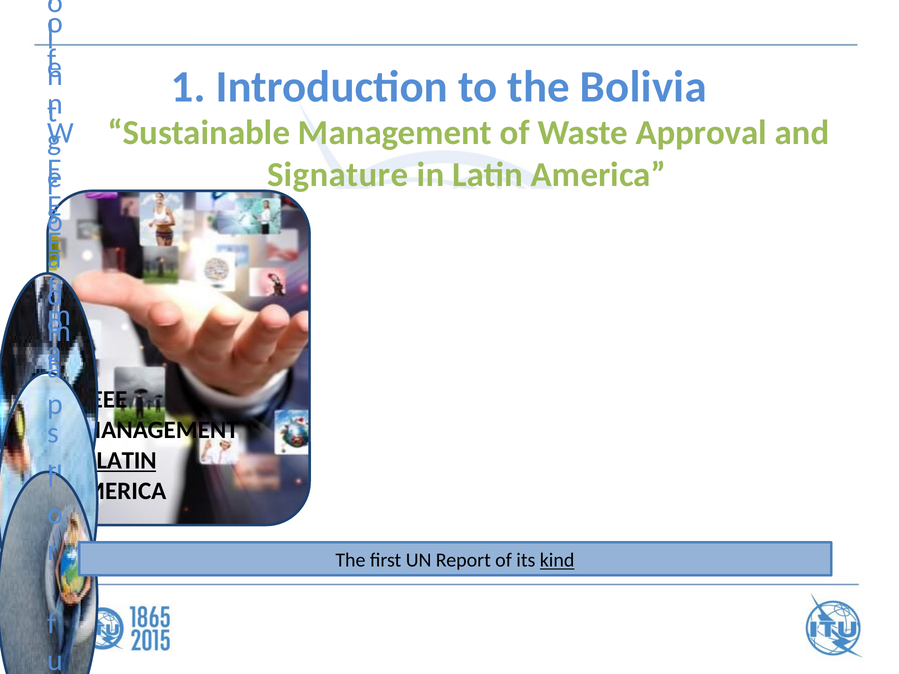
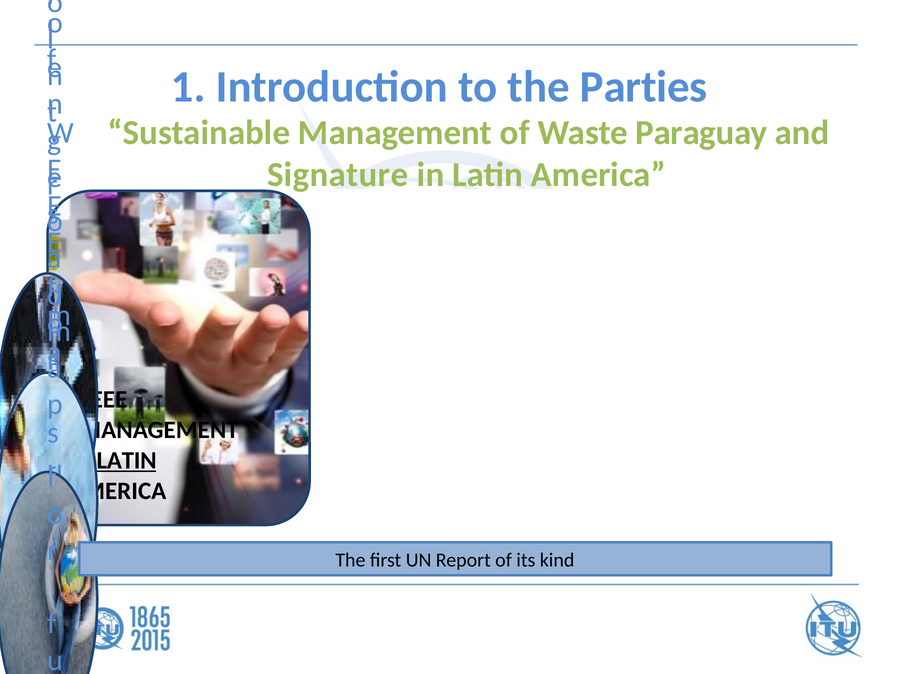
Bolivia: Bolivia -> Parties (644, 87)
Approval: Approval -> Paraguay (701, 133)
kind underline: present -> none (557, 560)
